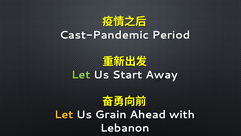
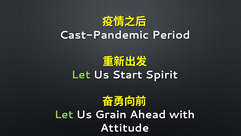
Away: Away -> Spirit (162, 75)
Let colour: yellow -> light green (64, 114)
Lebanon: Lebanon -> Attitude (125, 128)
